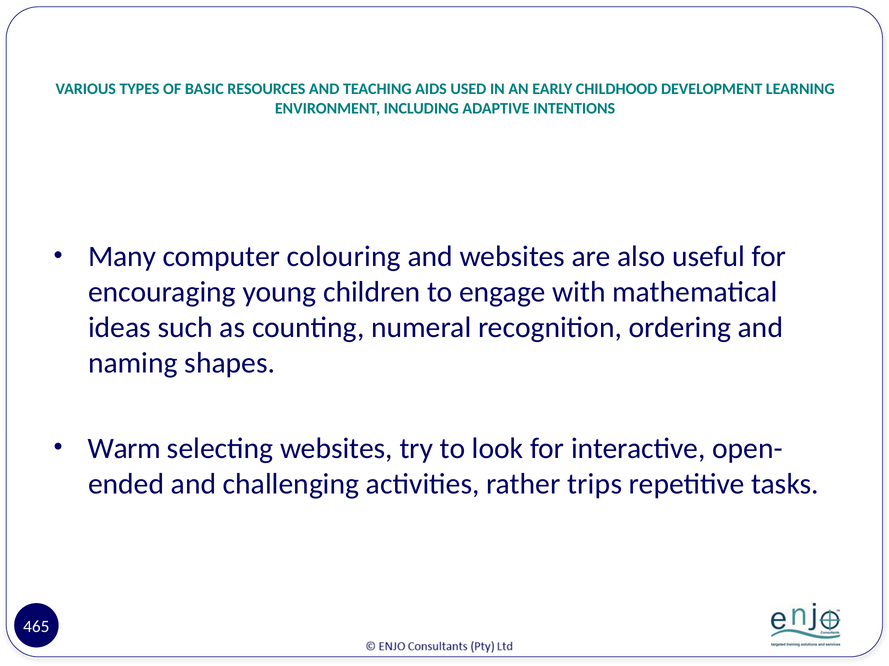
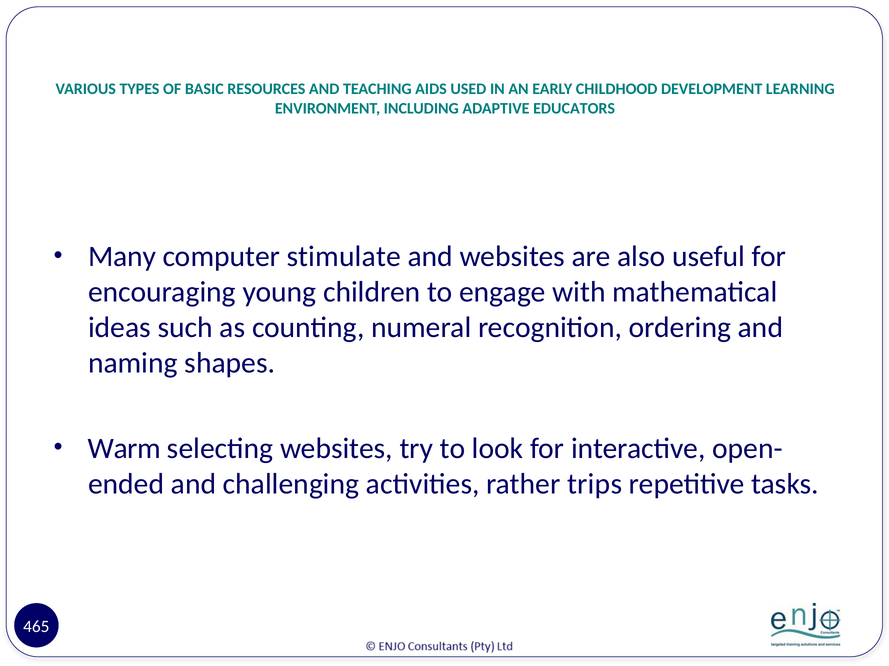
INTENTIONS: INTENTIONS -> EDUCATORS (574, 108)
colouring: colouring -> stimulate (344, 257)
